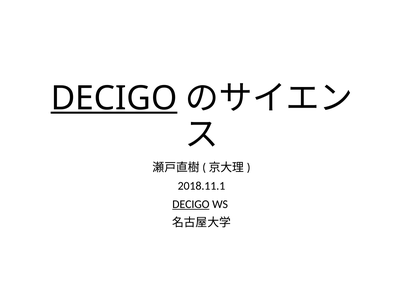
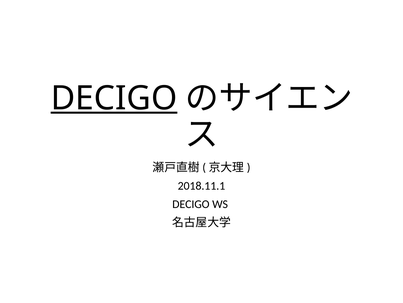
DECIGO underline: present -> none (191, 204)
